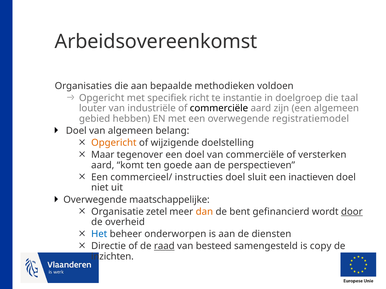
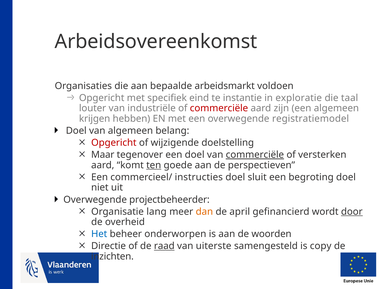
methodieken: methodieken -> arbeidsmarkt (225, 86)
richt: richt -> eind (199, 98)
doelgroep: doelgroep -> exploratie (299, 98)
commerciële colour: black -> red (219, 108)
gebied: gebied -> krijgen (95, 119)
Opgericht colour: orange -> red (114, 143)
commerciële underline: none -> present (255, 155)
ten underline: none -> present (154, 165)
inactieven: inactieven -> begroting (311, 177)
maatschappelijke: maatschappelijke -> projectbeheerder (169, 200)
zetel: zetel -> lang (157, 212)
bent: bent -> april (240, 212)
diensten: diensten -> woorden (272, 234)
besteed: besteed -> uiterste (214, 246)
